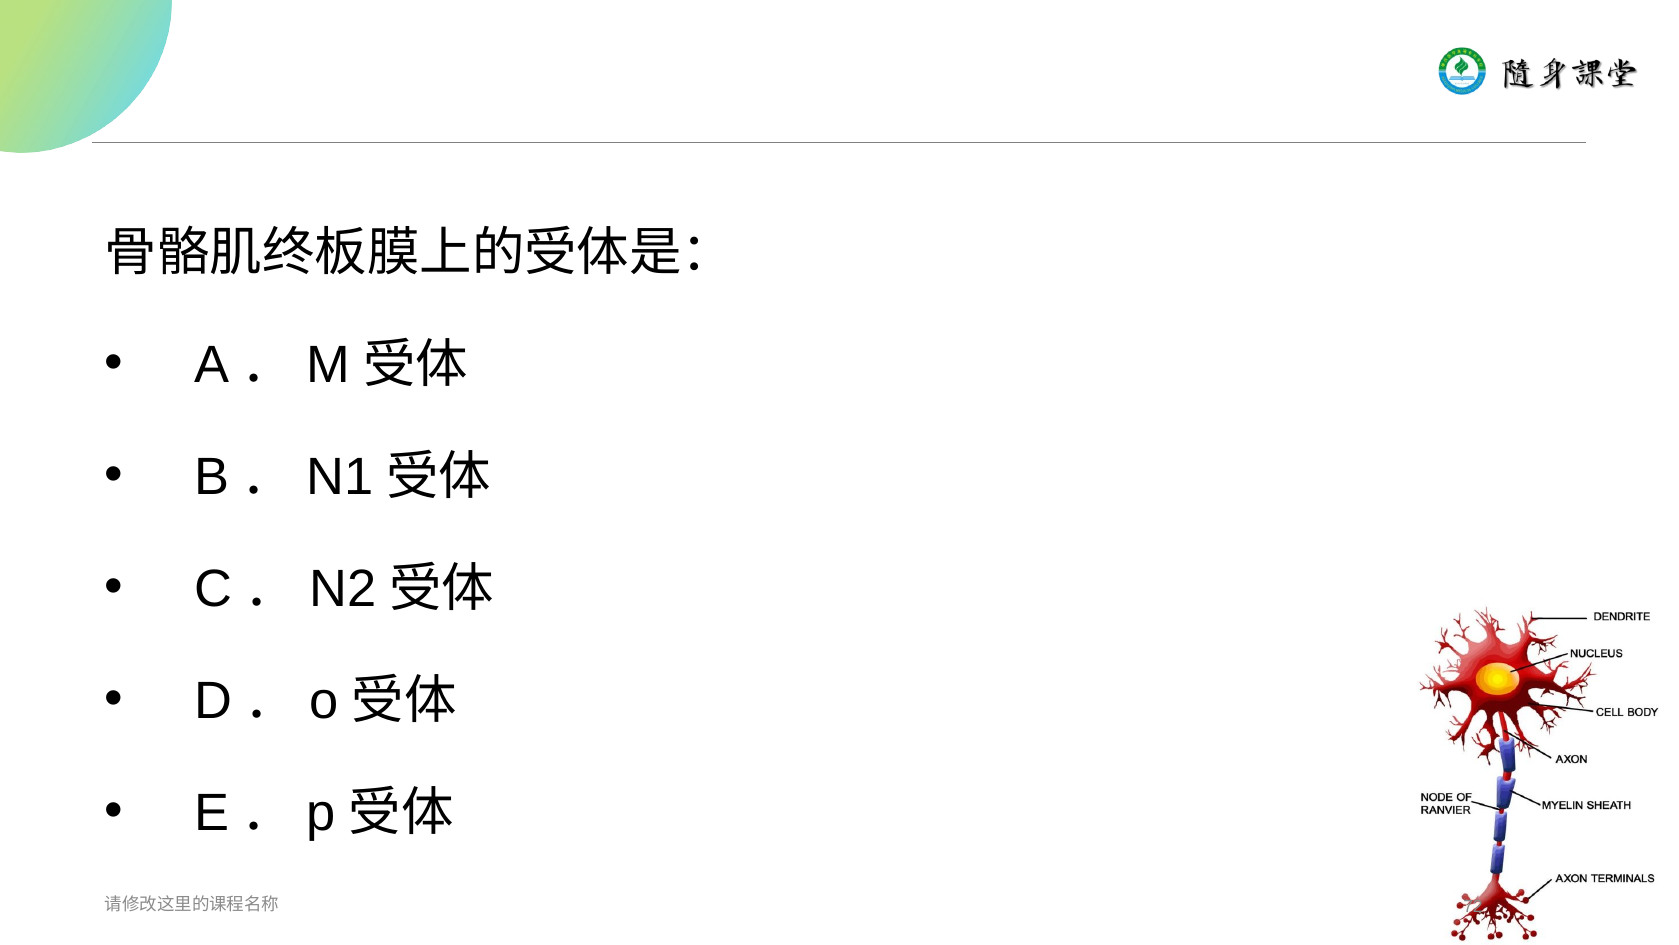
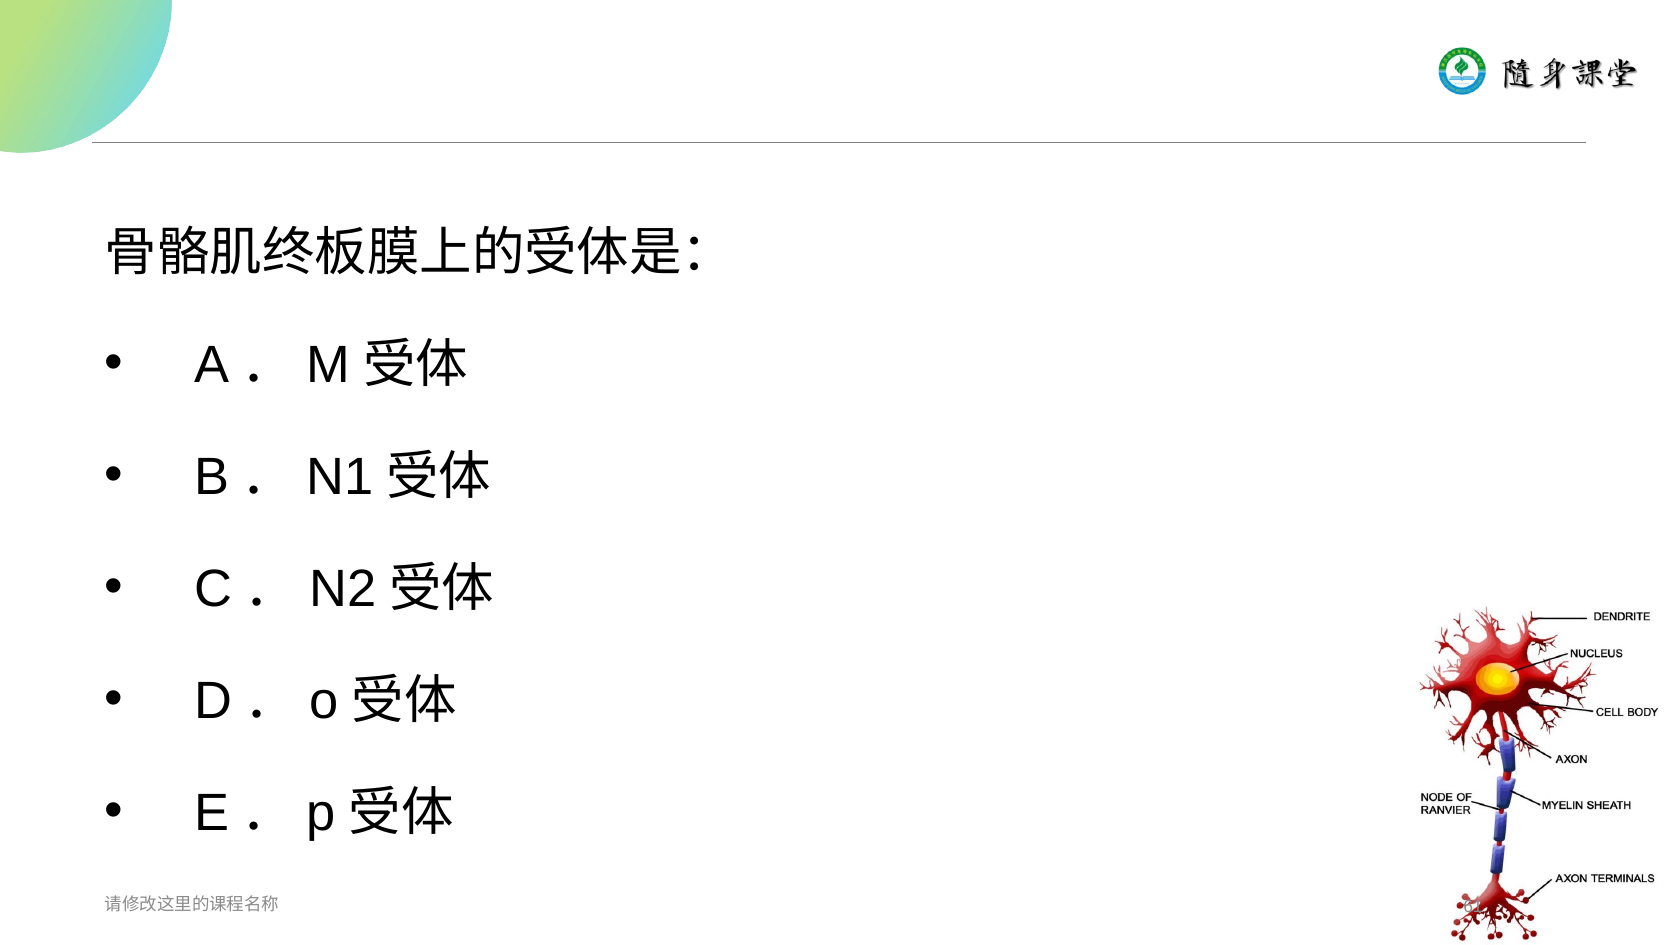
72: 72 -> 61 (1473, 907)
